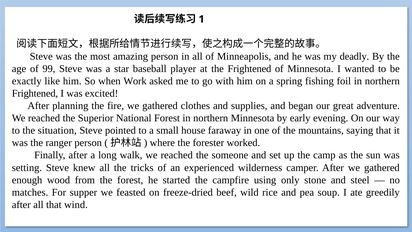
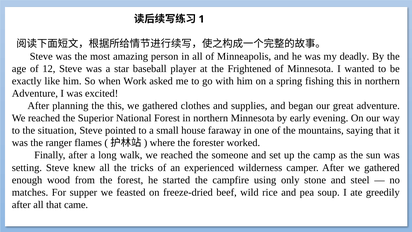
99: 99 -> 12 (49, 69)
fishing foil: foil -> this (344, 81)
Frightened: Frightened -> Adventure (35, 93)
the fire: fire -> this (116, 106)
ranger person: person -> flames (88, 143)
wind: wind -> came (76, 205)
